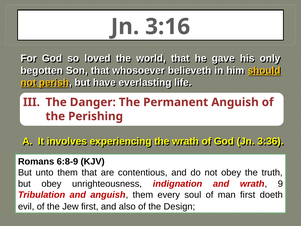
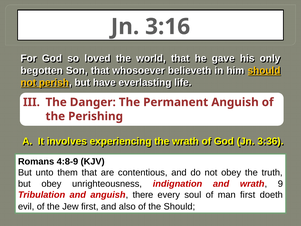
6:8-9: 6:8-9 -> 4:8-9 (67, 161)
anguish them: them -> there (143, 195)
the Design: Design -> Should (179, 206)
